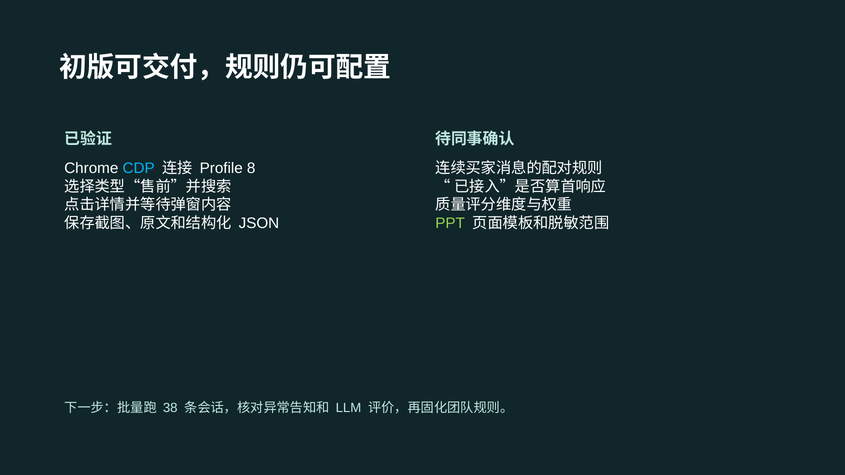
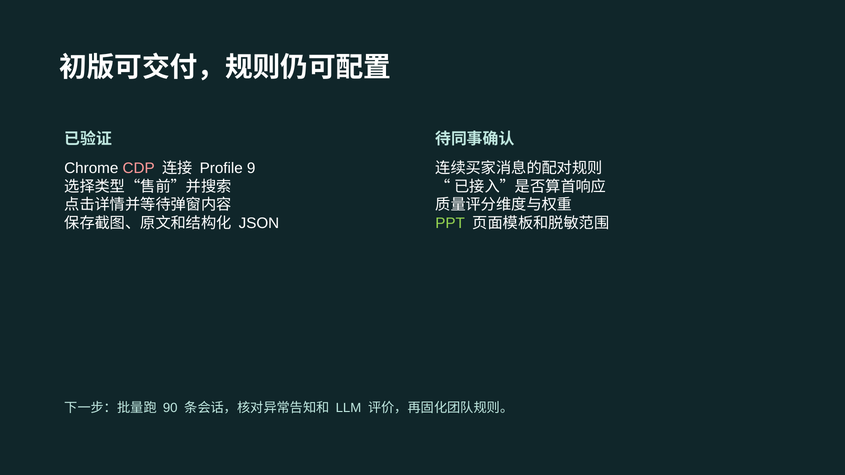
CDP colour: light blue -> pink (139, 168)
8: 8 -> 9 (251, 168)
38: 38 -> 90 (170, 408)
